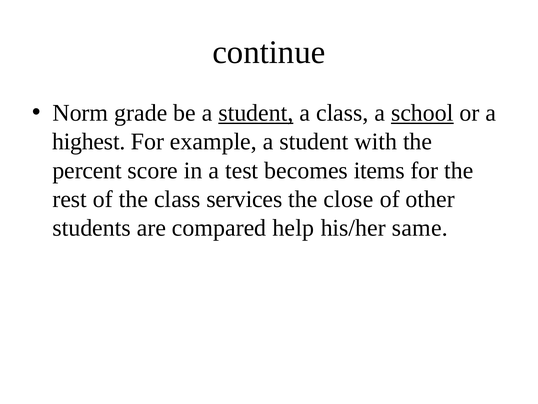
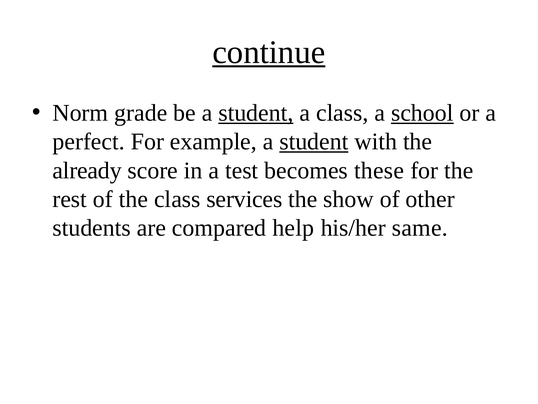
continue underline: none -> present (269, 52)
highest: highest -> perfect (89, 142)
student underline: none -> present (314, 142)
percent: percent -> already (87, 170)
items: items -> these (379, 170)
close: close -> show (349, 199)
